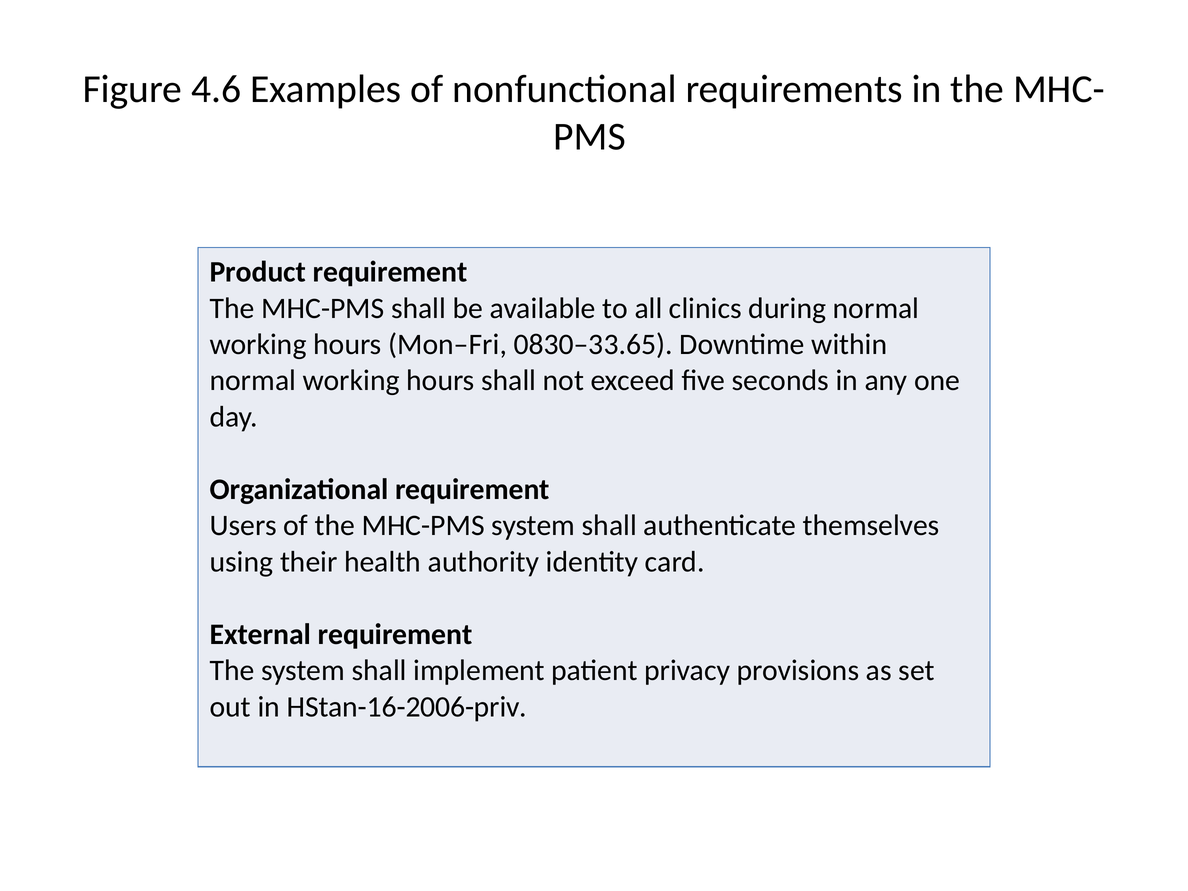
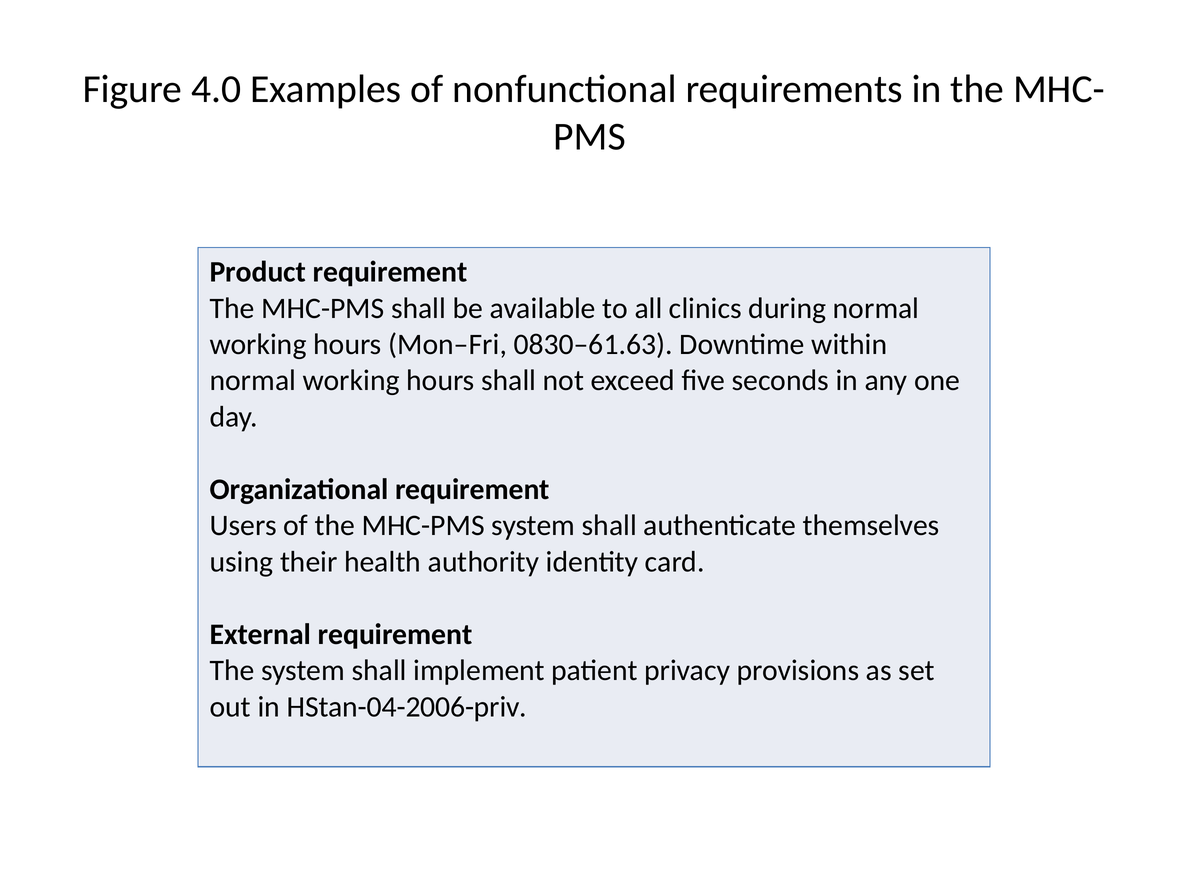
4.6: 4.6 -> 4.0 (216, 89)
0830–33.65: 0830–33.65 -> 0830–61.63 (593, 344)
HStan-16-2006-priv: HStan-16-2006-priv -> HStan-04-2006-priv (407, 707)
